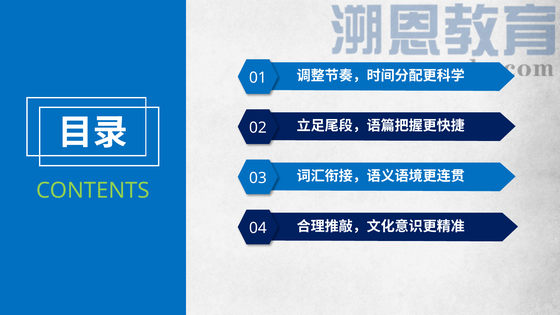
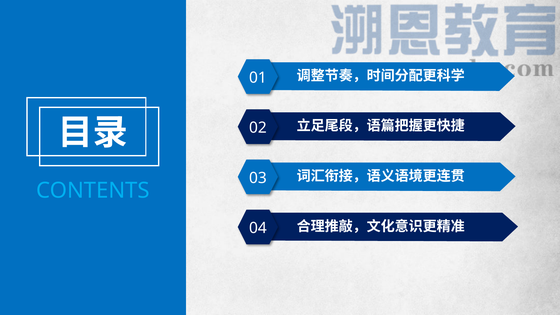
CONTENTS colour: light green -> light blue (93, 191)
